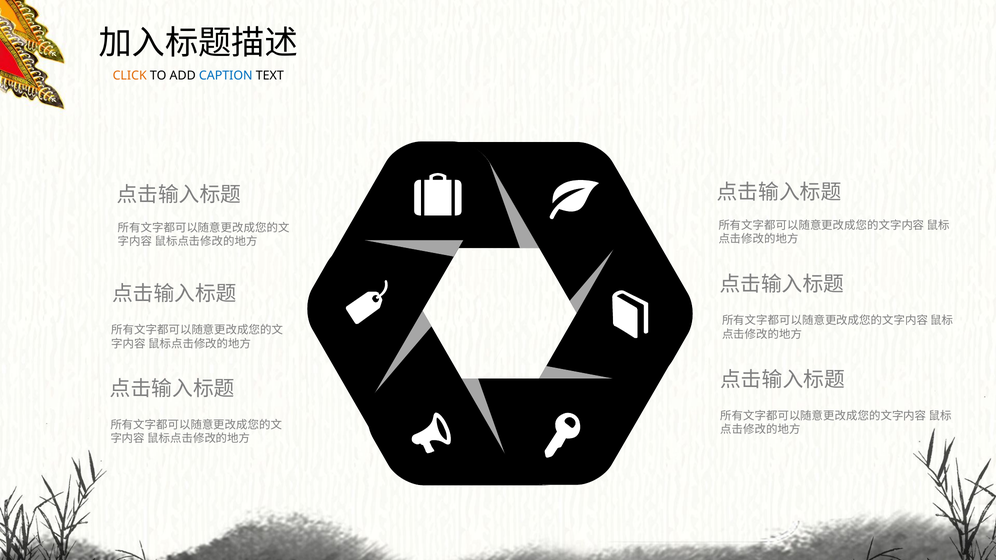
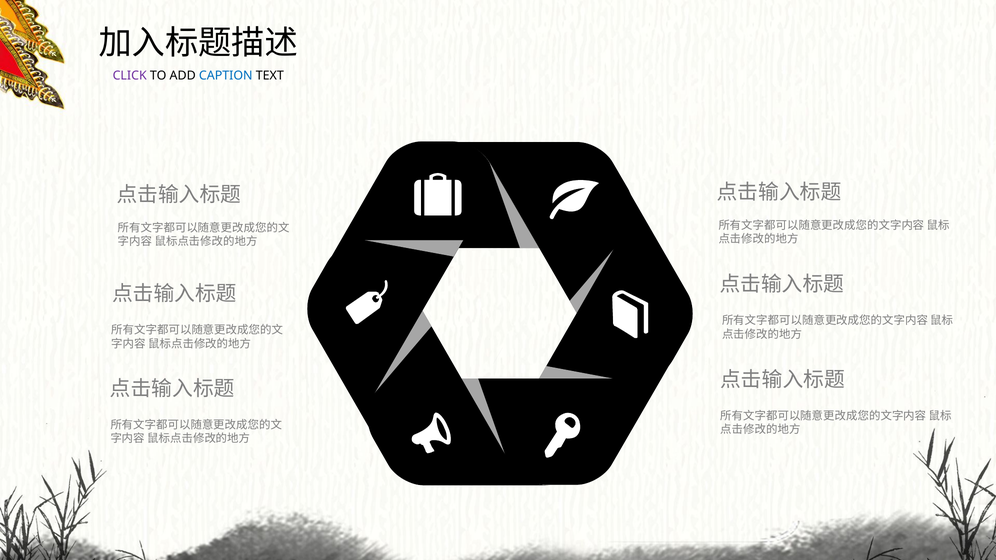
CLICK colour: orange -> purple (130, 75)
